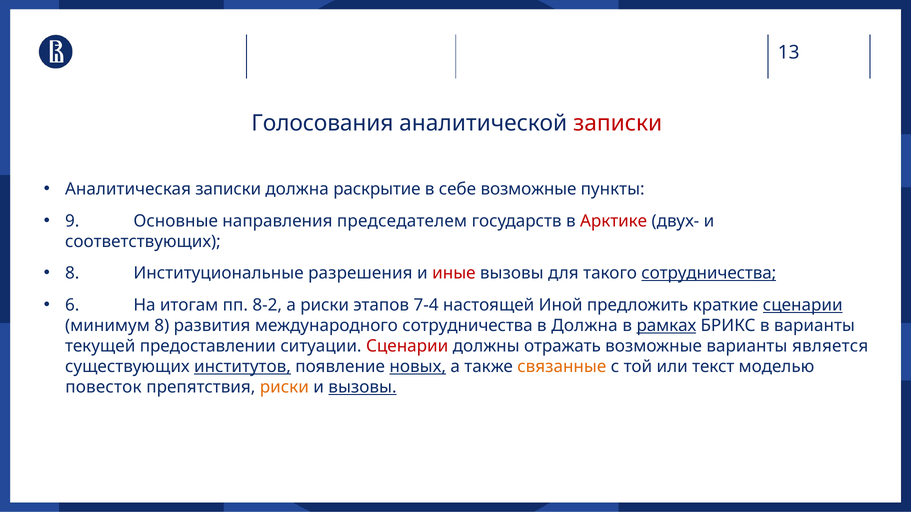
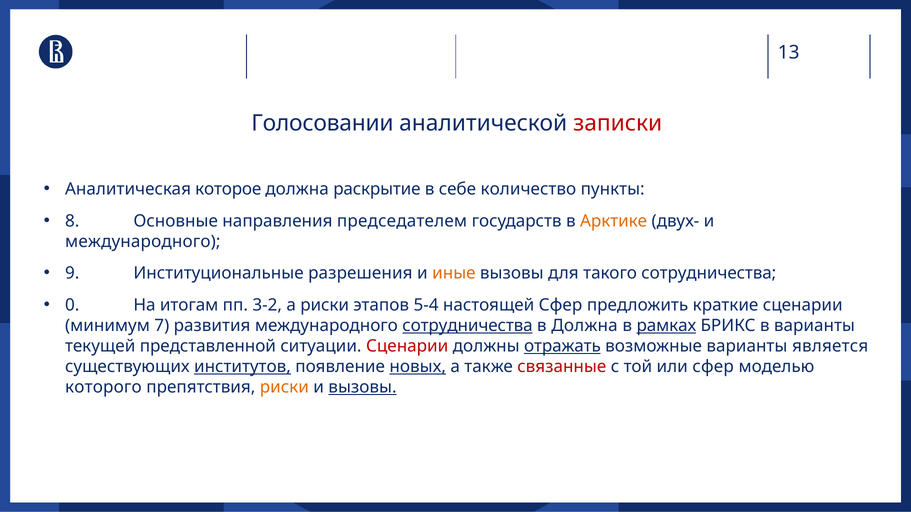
Голосования: Голосования -> Голосовании (322, 123)
Аналитическая записки: записки -> которое (228, 189)
себе возможные: возможные -> количество (528, 189)
9: 9 -> 8 (72, 221)
Арктике colour: red -> orange (614, 221)
соответствующих: соответствующих -> международного (143, 242)
8: 8 -> 9 (72, 273)
иные colour: red -> orange (454, 273)
сотрудничества underline: present -> none (709, 273)
6: 6 -> 0 (72, 305)
8-2: 8-2 -> 3-2 (267, 305)
7-4: 7-4 -> 5-4 (426, 305)
настоящей Иной: Иной -> Сфер (561, 305)
сценарии underline: present -> none (803, 305)
минимум 8: 8 -> 7 (162, 326)
сотрудничества underline: none -> present (468, 326)
предоставлении: предоставлении -> представленной (208, 346)
отражать underline: none -> present (562, 346)
связанные colour: orange -> red (562, 367)
или текст: текст -> сфер (713, 367)
повесток: повесток -> которого (103, 387)
